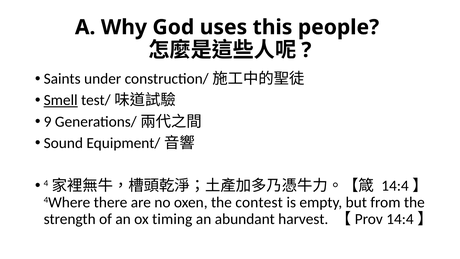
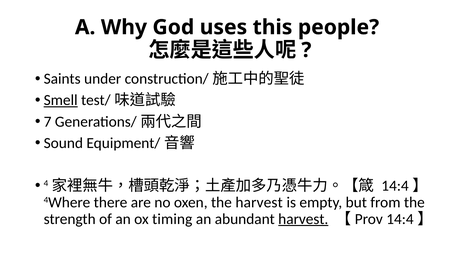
9: 9 -> 7 (48, 122)
the contest: contest -> harvest (259, 202)
harvest underline: none -> present (303, 219)
